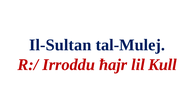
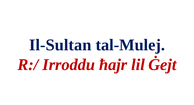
Kull: Kull -> Ġejt (162, 64)
